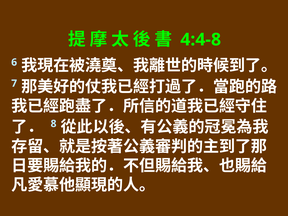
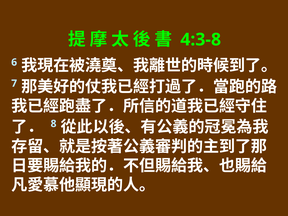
4:4-8: 4:4-8 -> 4:3-8 (201, 40)
